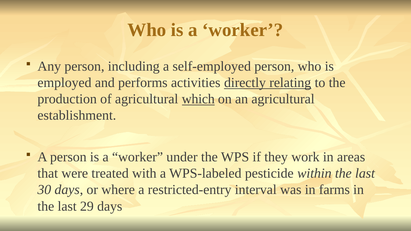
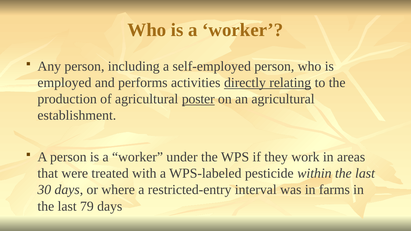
which: which -> poster (198, 99)
29: 29 -> 79 (87, 206)
